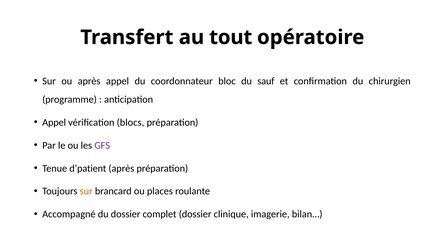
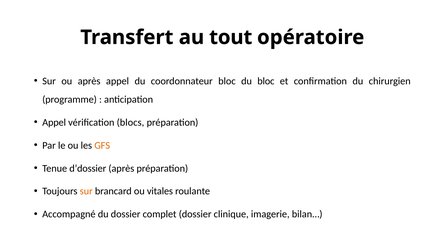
du sauf: sauf -> bloc (266, 81)
GFS colour: purple -> orange (102, 146)
d’patient: d’patient -> d’dossier (88, 169)
places: places -> vitales (160, 192)
